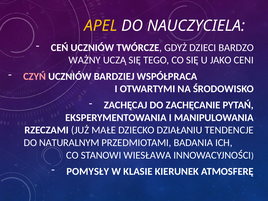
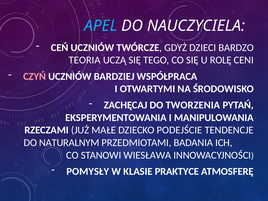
APEL colour: yellow -> light blue (101, 26)
WAŻNY: WAŻNY -> TEORIA (85, 60)
JAKO: JAKO -> ROLĘ (221, 60)
ZACHĘCANIE: ZACHĘCANIE -> TWORZENIA (193, 105)
DZIAŁANIU: DZIAŁANIU -> PODEJŚCIE (179, 130)
KIERUNEK: KIERUNEK -> PRAKTYCE (177, 171)
